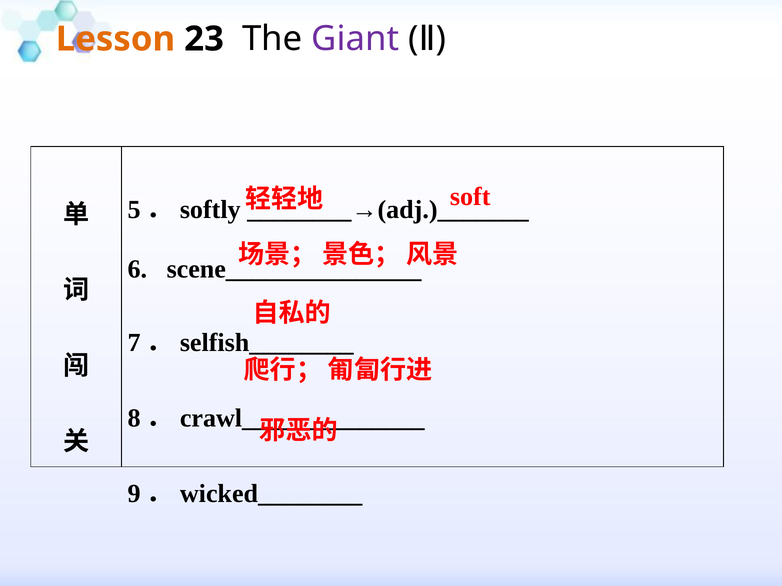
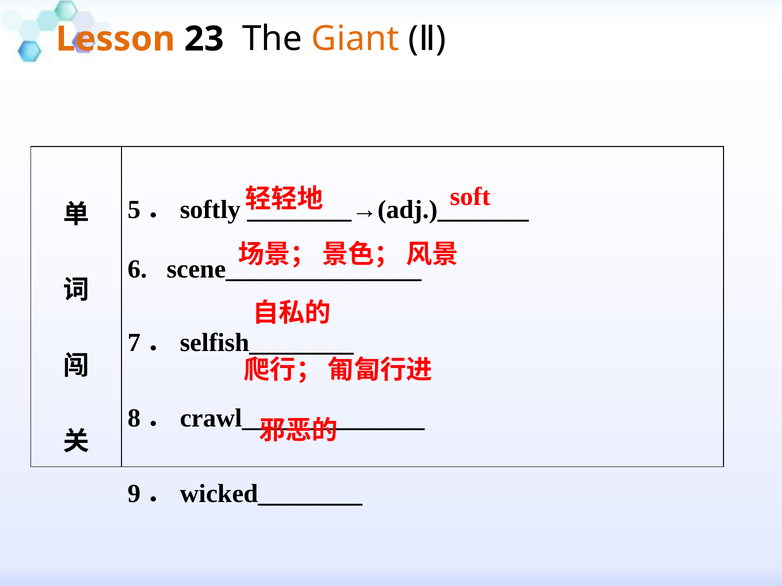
Giant colour: purple -> orange (355, 39)
